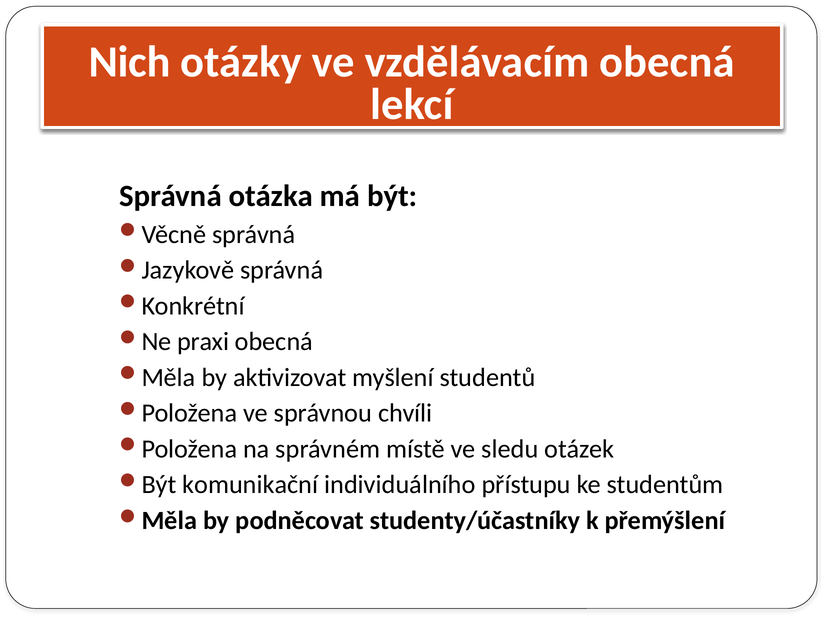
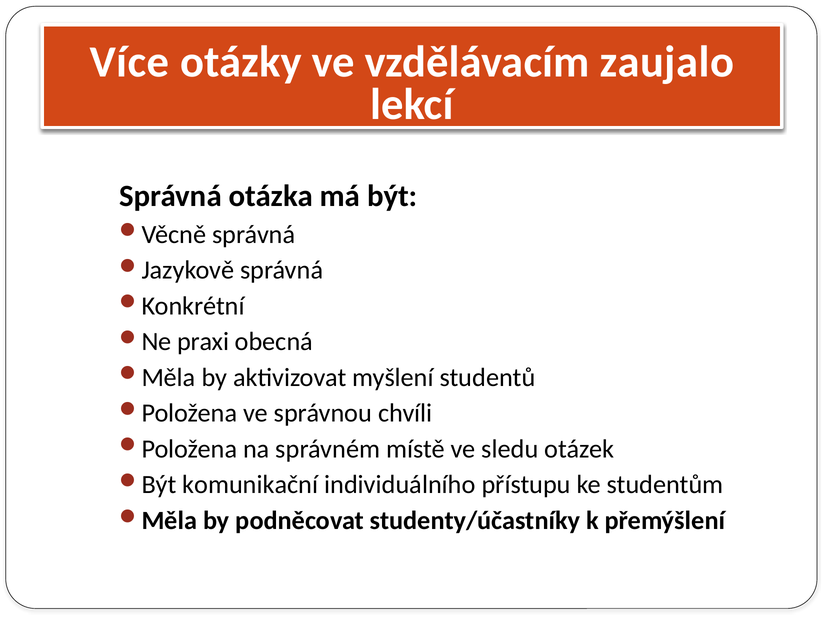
Nich: Nich -> Více (129, 62)
vzdělávacím obecná: obecná -> zaujalo (667, 62)
